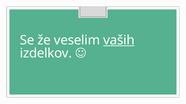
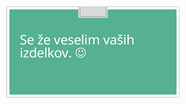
vaših underline: present -> none (119, 40)
